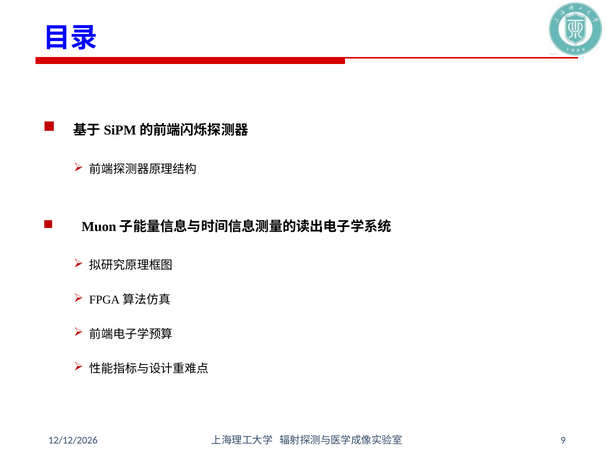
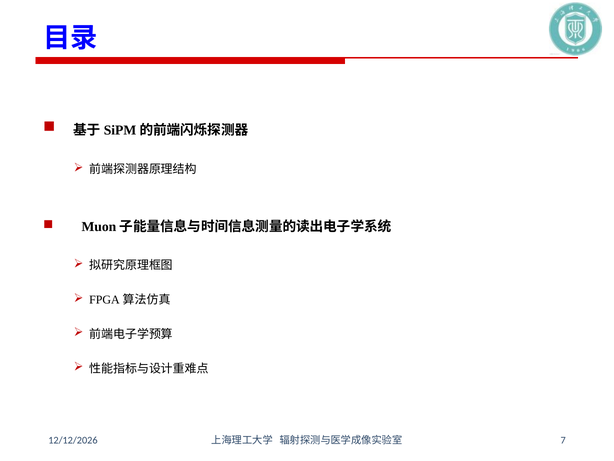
9: 9 -> 7 (563, 440)
